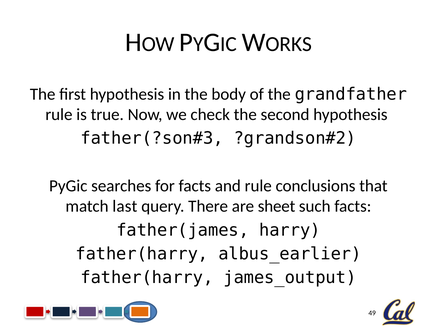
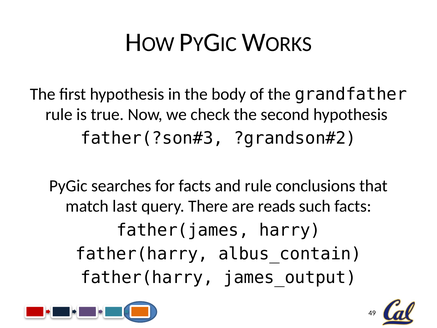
sheet: sheet -> reads (277, 206)
albus_earlier: albus_earlier -> albus_contain (290, 254)
